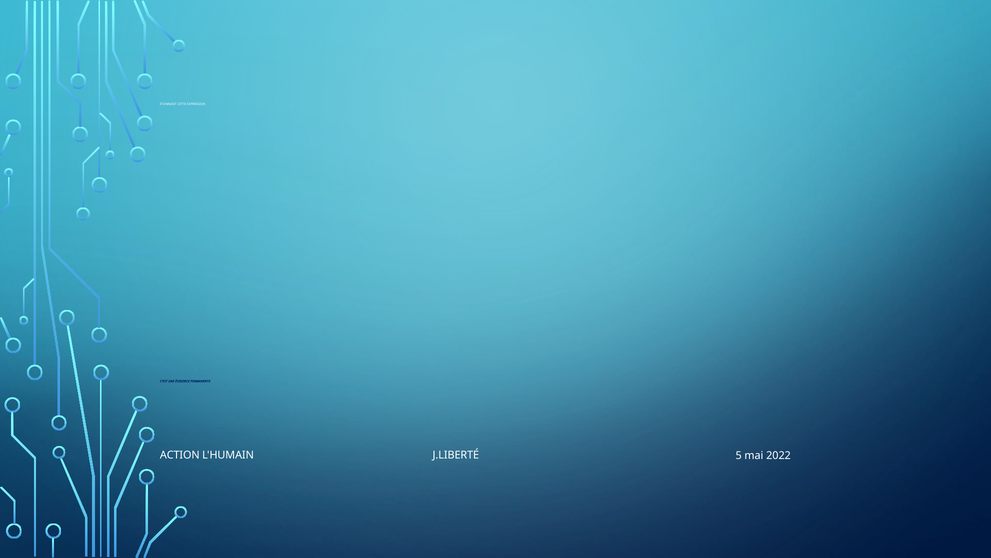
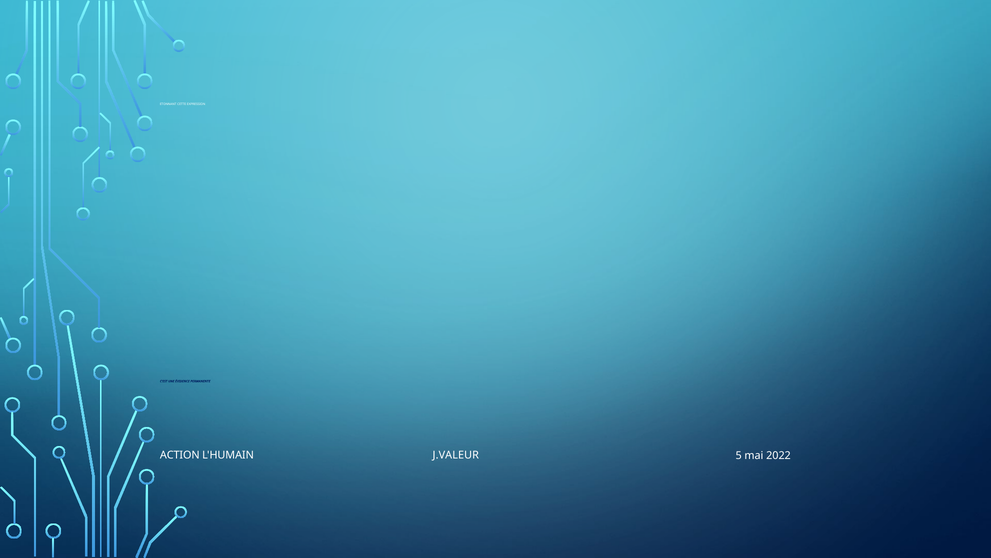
J.LIBERTÉ: J.LIBERTÉ -> J.VALEUR (456, 454)
